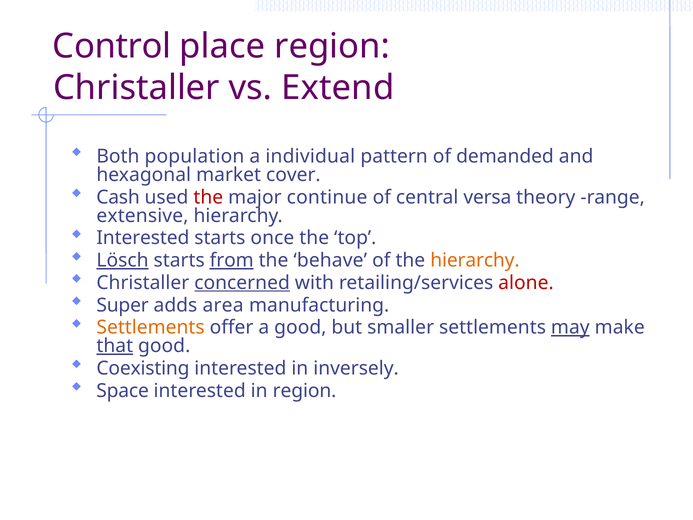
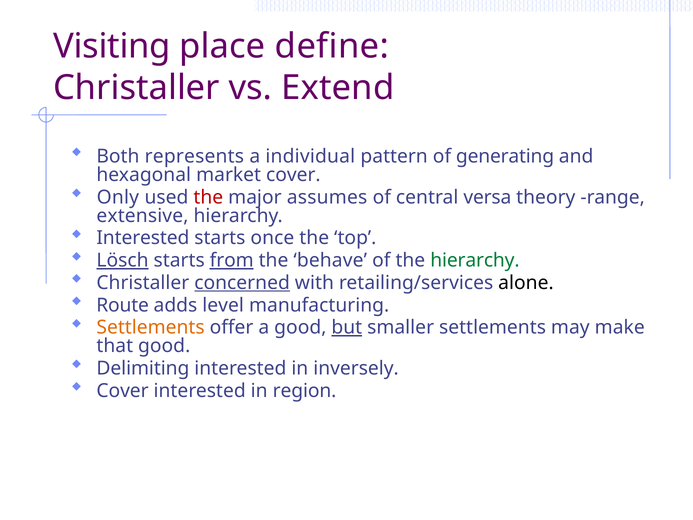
Control: Control -> Visiting (112, 46)
place region: region -> define (332, 46)
population: population -> represents (194, 156)
demanded: demanded -> generating (505, 156)
Cash: Cash -> Only (118, 197)
continue: continue -> assumes (327, 197)
hierarchy colour: orange -> green (475, 260)
alone colour: red -> black (526, 283)
Super: Super -> Route (123, 305)
area: area -> level (223, 305)
but underline: none -> present (347, 327)
may underline: present -> none (570, 327)
that underline: present -> none (115, 346)
Coexisting: Coexisting -> Delimiting (143, 368)
Space: Space -> Cover (123, 391)
